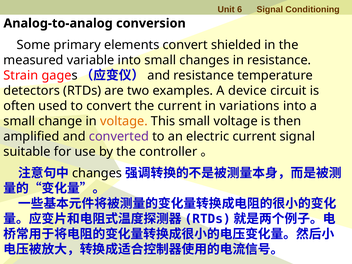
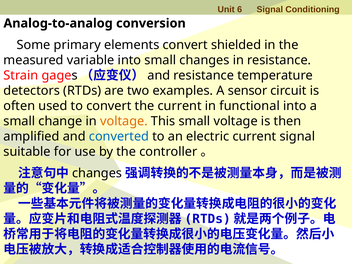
device: device -> sensor (248, 91)
variations: variations -> functional (250, 106)
converted colour: purple -> blue (119, 136)
